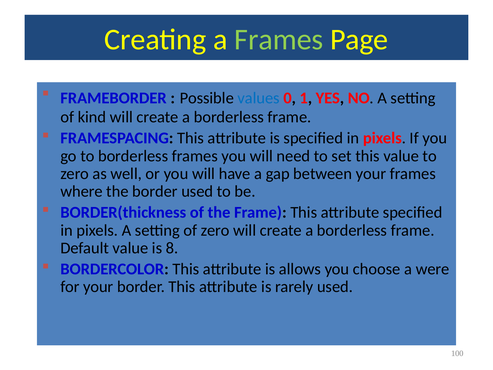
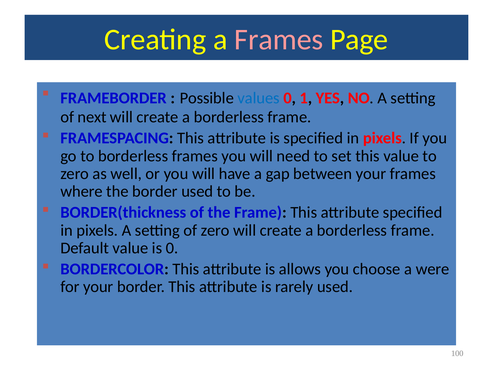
Frames colour: light green -> pink (279, 39)
kind: kind -> next (92, 117)
is 8: 8 -> 0 (172, 248)
